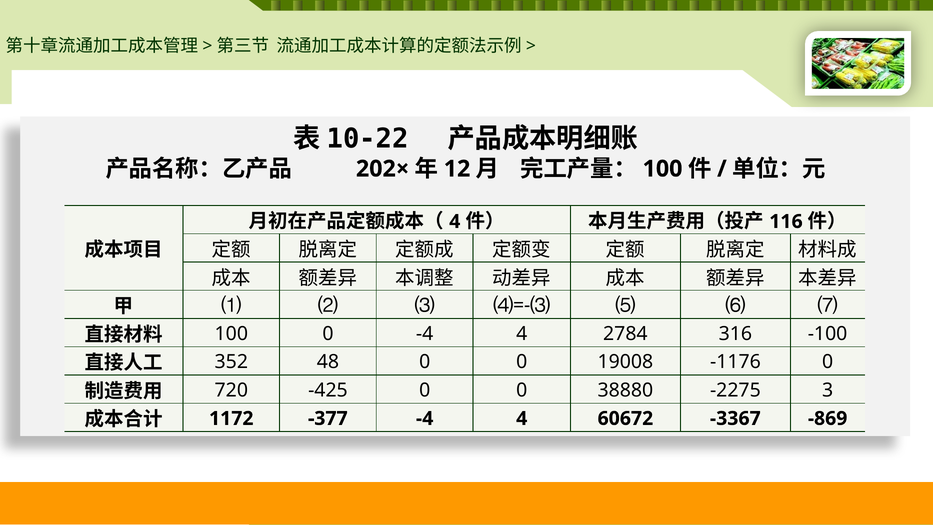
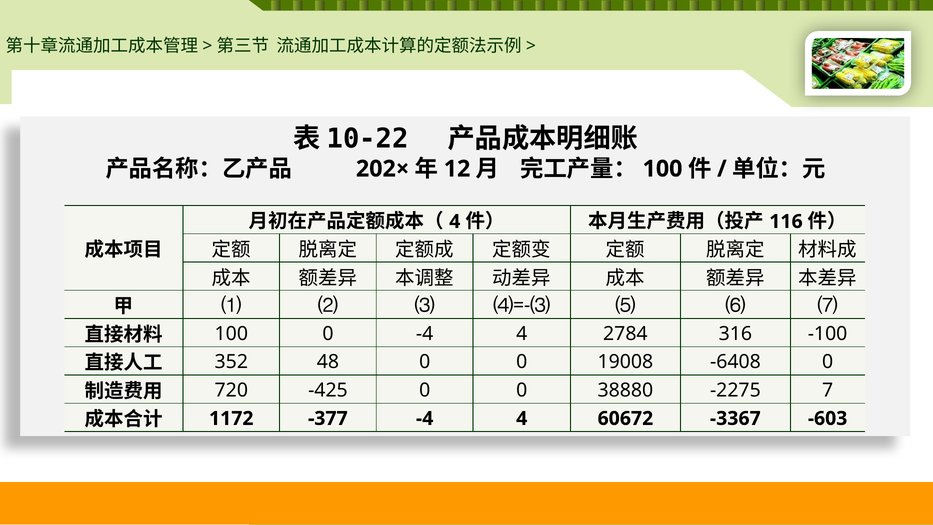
-1176: -1176 -> -6408 (735, 362)
3: 3 -> 7 (828, 390)
-869: -869 -> -603 (828, 418)
